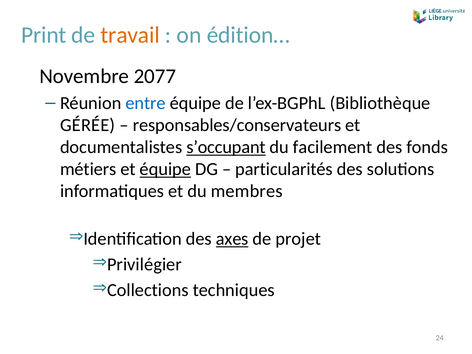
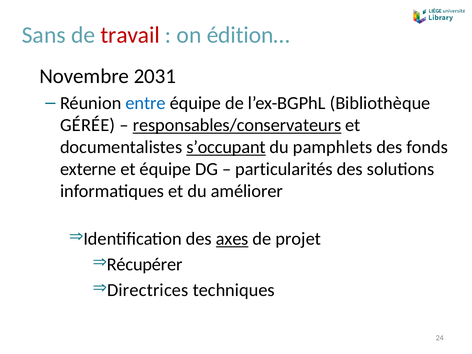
Print: Print -> Sans (44, 35)
travail colour: orange -> red (130, 35)
2077: 2077 -> 2031 (155, 76)
responsables/conservateurs underline: none -> present (237, 125)
facilement: facilement -> pamphlets (333, 147)
métiers: métiers -> externe (88, 169)
équipe underline: present -> none (165, 169)
membres: membres -> améliorer (247, 191)
Privilégier: Privilégier -> Récupérer (145, 265)
Collections: Collections -> Directrices (148, 290)
